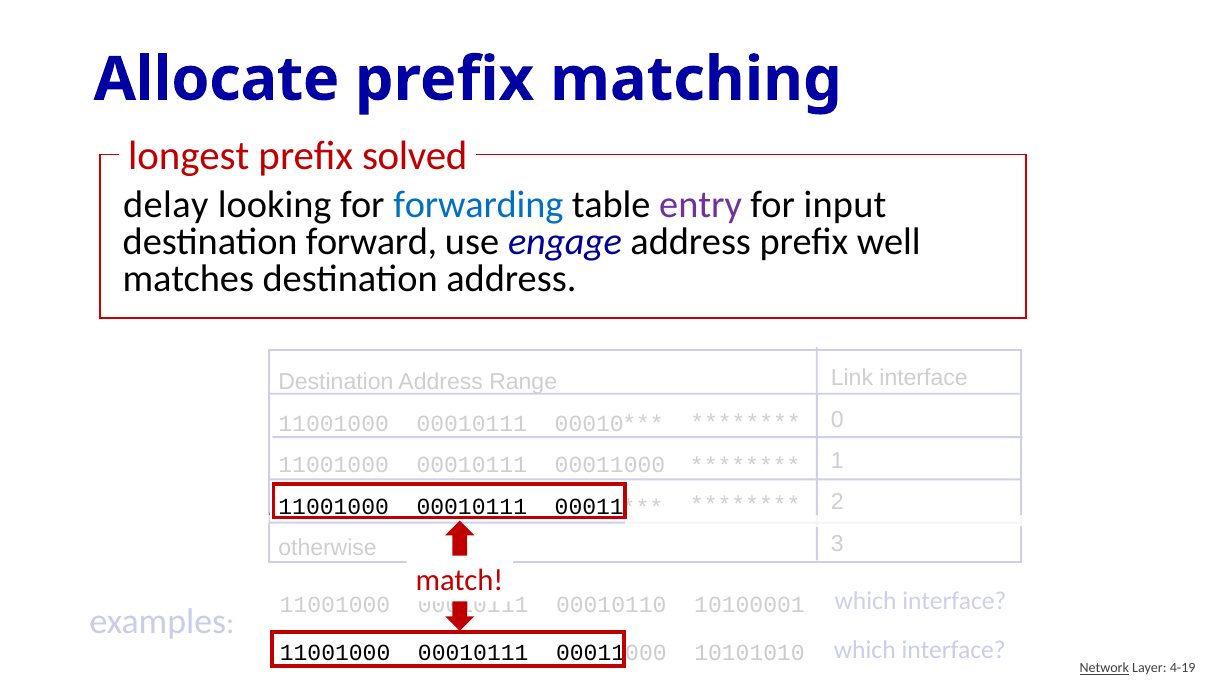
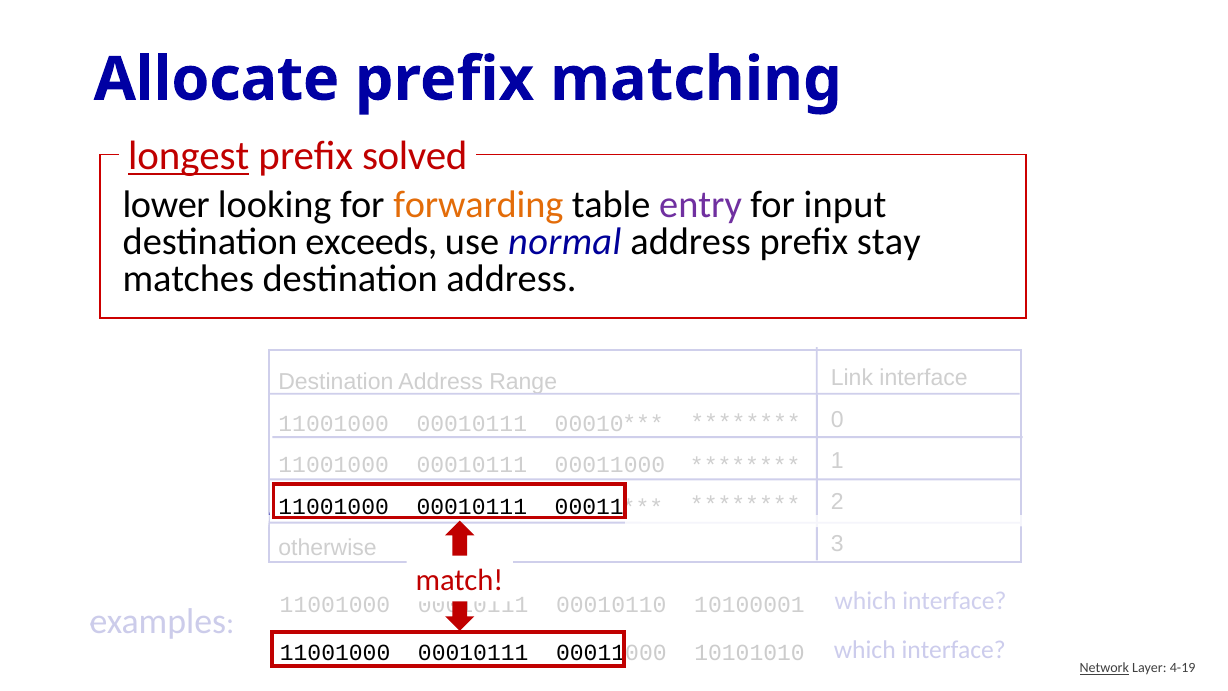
longest underline: none -> present (189, 156)
delay: delay -> lower (166, 205)
forwarding colour: blue -> orange (478, 205)
forward: forward -> exceeds (371, 242)
engage: engage -> normal (565, 242)
well: well -> stay (889, 242)
